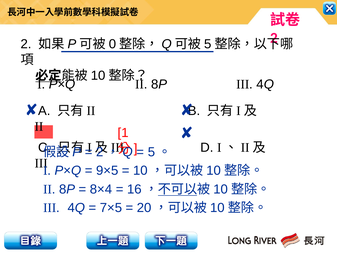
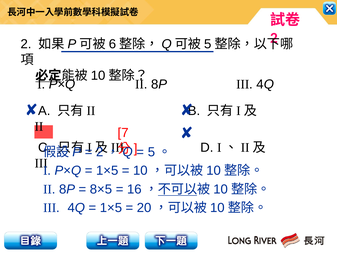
0: 0 -> 6 (112, 44)
1: 1 -> 7 (123, 133)
9×5: 9×5 -> 1×5 (107, 170)
8×4: 8×4 -> 8×5 (101, 189)
7×5: 7×5 -> 1×5 (111, 208)
